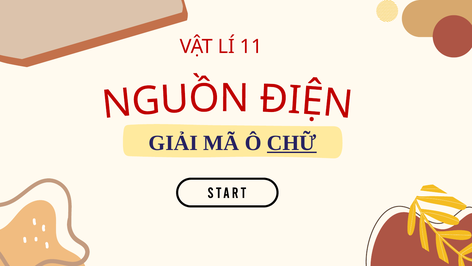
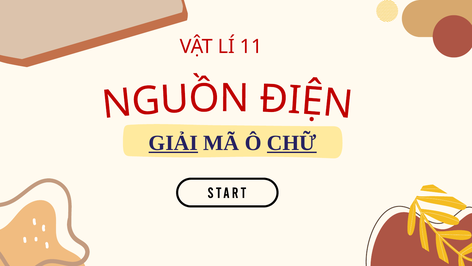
GIẢI underline: none -> present (173, 143)
